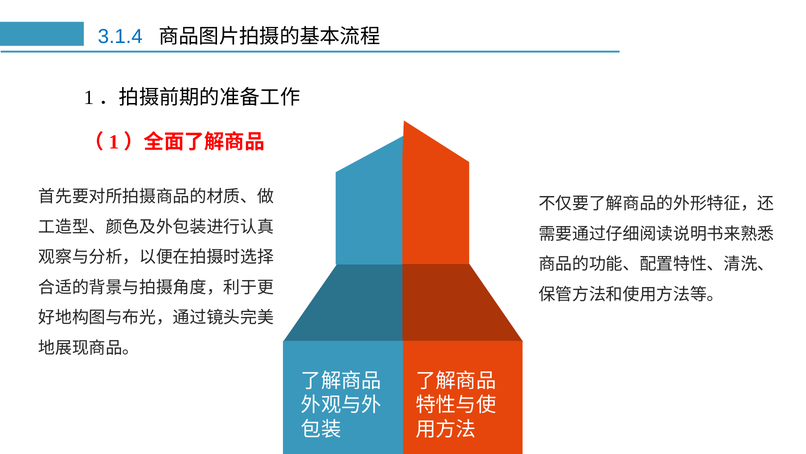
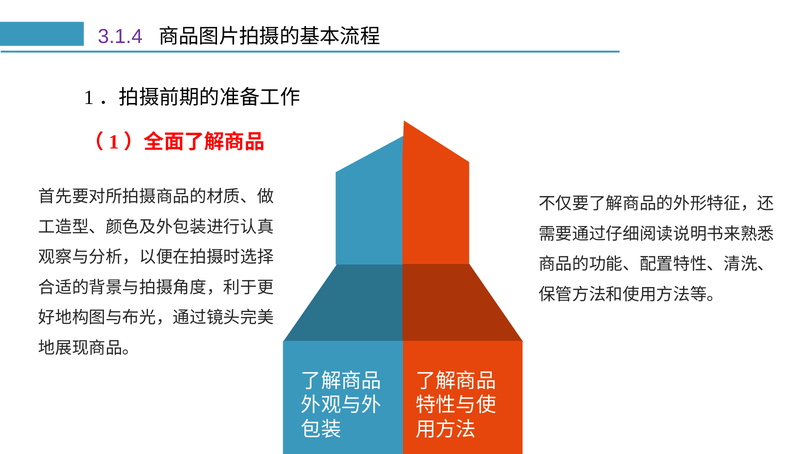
3.1.4 colour: blue -> purple (120, 36)
